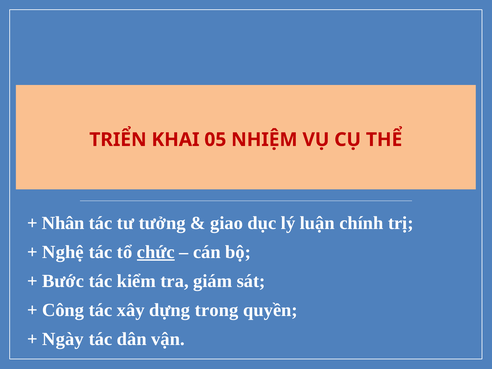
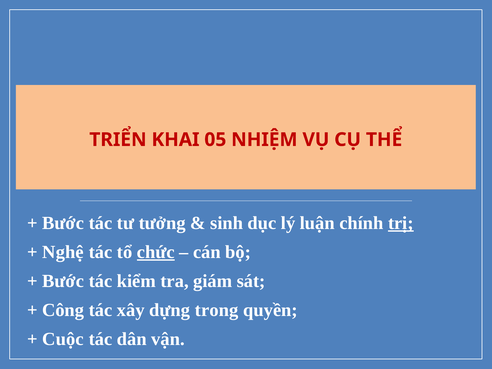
Nhân: Nhân -> Bước (63, 223)
giao: giao -> sinh (227, 223)
trị underline: none -> present (401, 223)
Ngày: Ngày -> Cuộc (63, 339)
